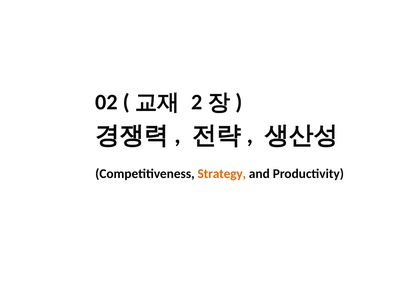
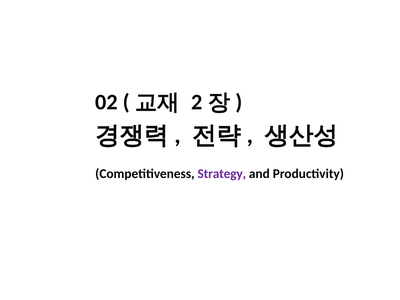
Strategy colour: orange -> purple (222, 174)
